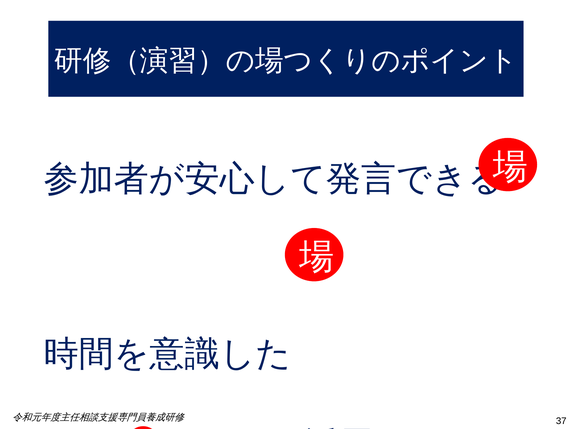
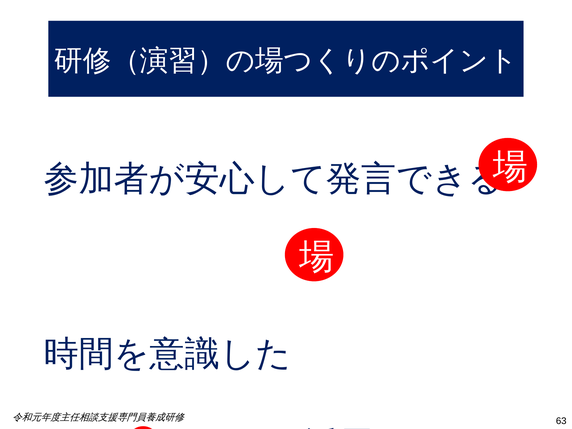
37: 37 -> 63 (561, 421)
